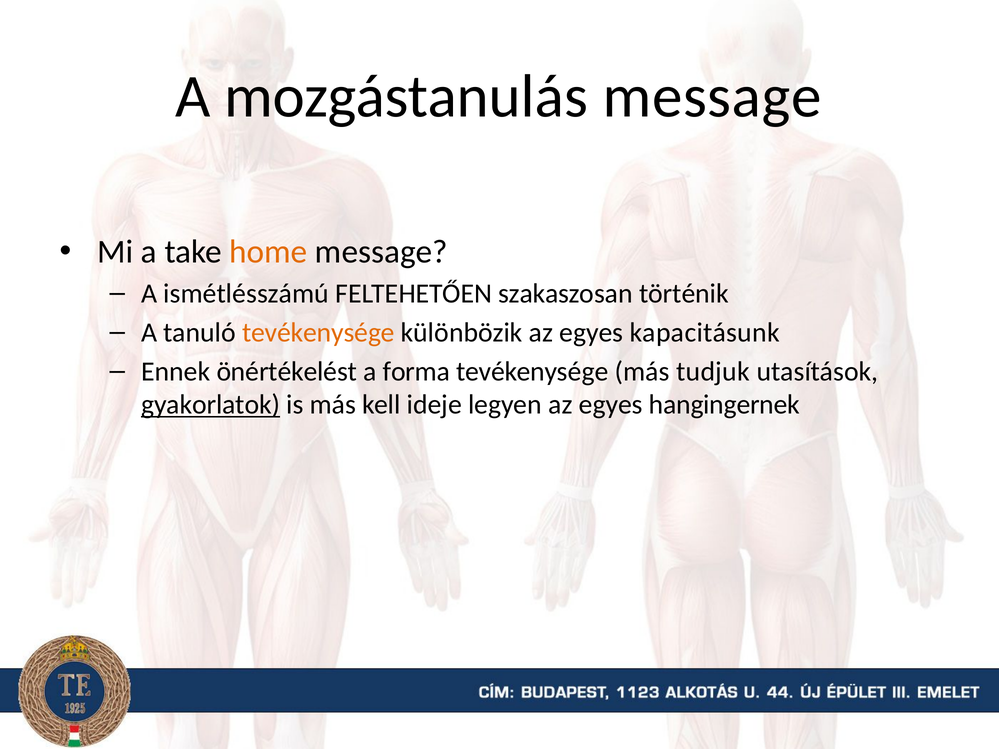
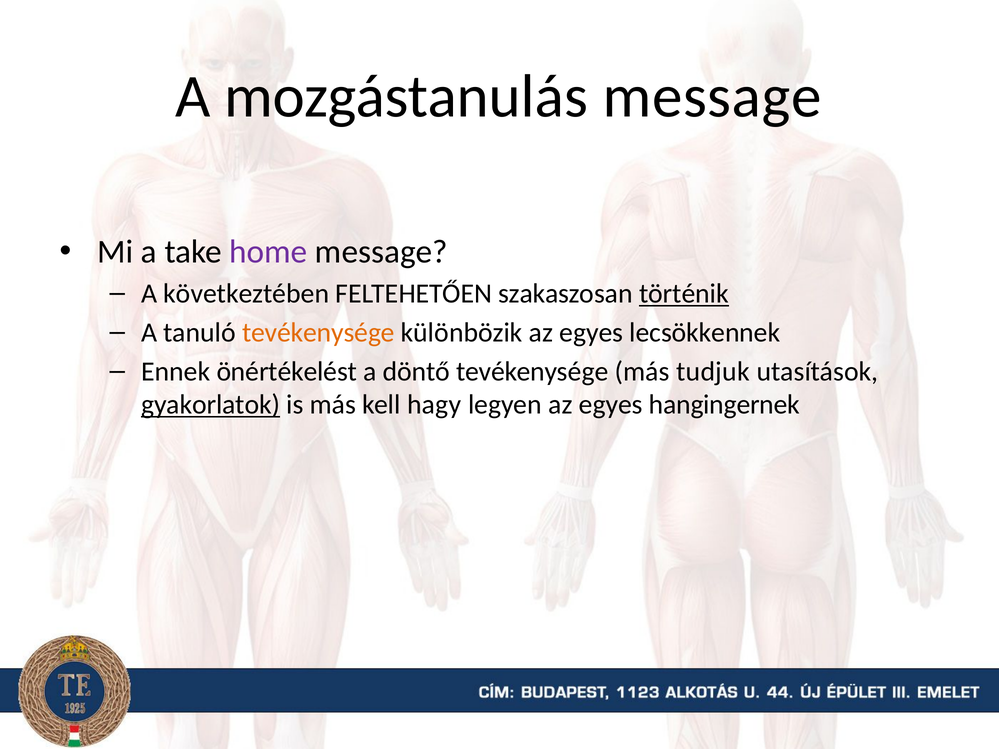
home colour: orange -> purple (268, 252)
ismétlésszámú: ismétlésszámú -> következtében (246, 294)
történik underline: none -> present (684, 294)
kapacitásunk: kapacitásunk -> lecsökkennek (705, 333)
forma: forma -> döntő (416, 372)
ideje: ideje -> hagy (434, 405)
